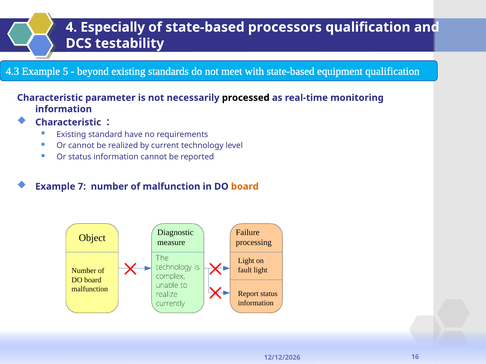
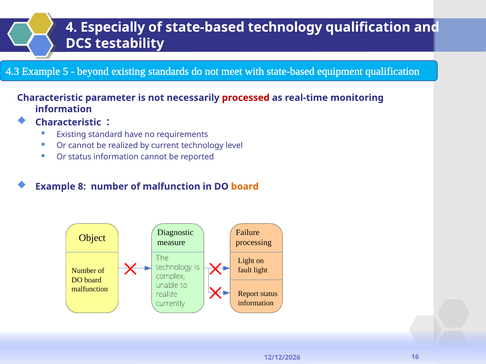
state-based processors: processors -> technology (285, 27)
processed colour: black -> red (246, 98)
7: 7 -> 8 (82, 187)
